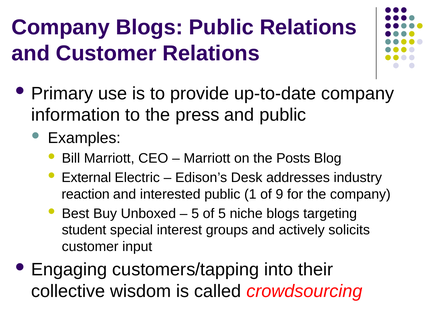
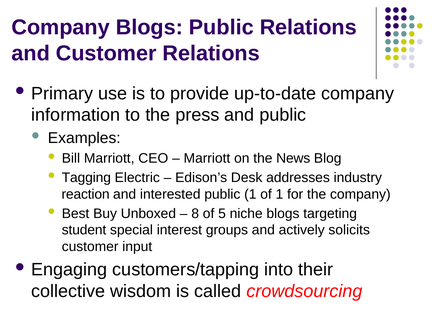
Posts: Posts -> News (293, 158)
External: External -> Tagging (86, 178)
of 9: 9 -> 1 (279, 194)
5: 5 -> 8 (195, 214)
